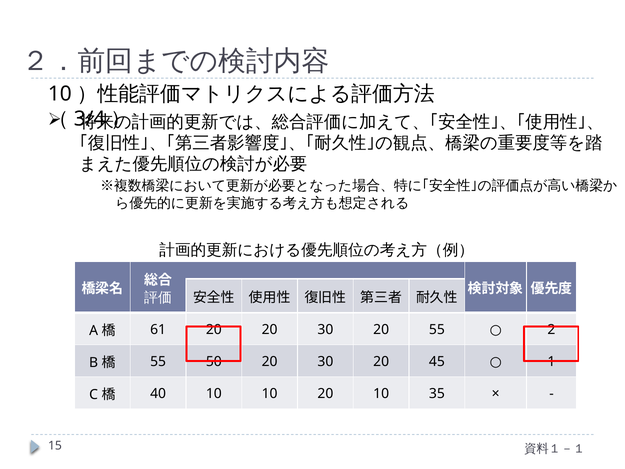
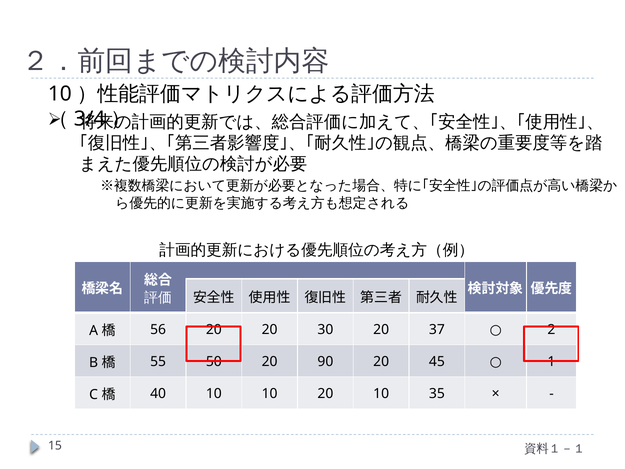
61: 61 -> 56 (158, 330)
20 55: 55 -> 37 (437, 330)
50 20 30: 30 -> 90 (325, 362)
